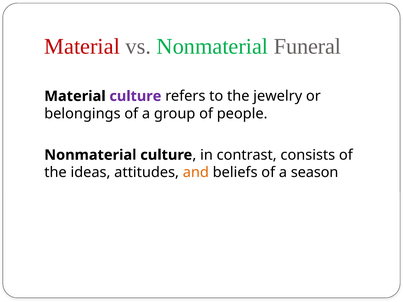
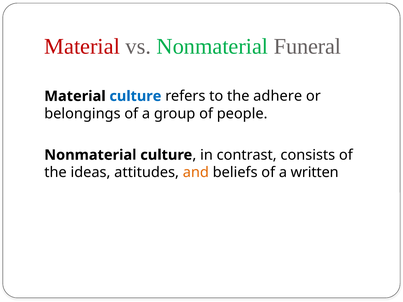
culture colour: purple -> blue (135, 96)
jewelry: jewelry -> adhere (278, 96)
season: season -> written (315, 173)
